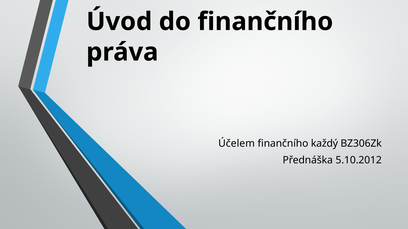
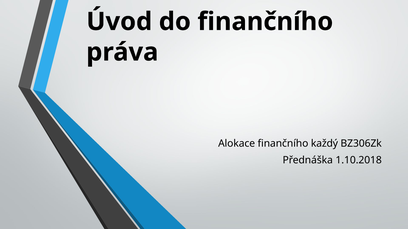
Účelem: Účelem -> Alokace (237, 144)
5.10.2012: 5.10.2012 -> 1.10.2018 (359, 161)
